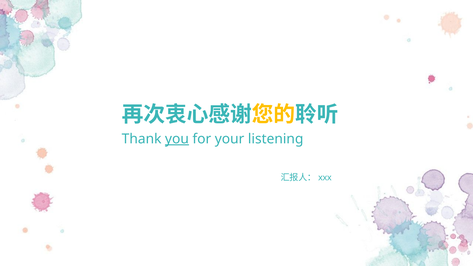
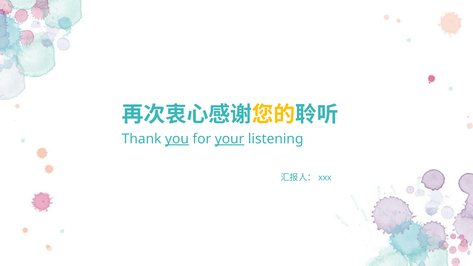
your underline: none -> present (230, 139)
